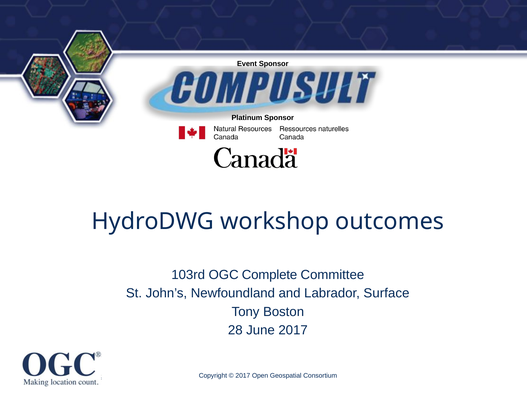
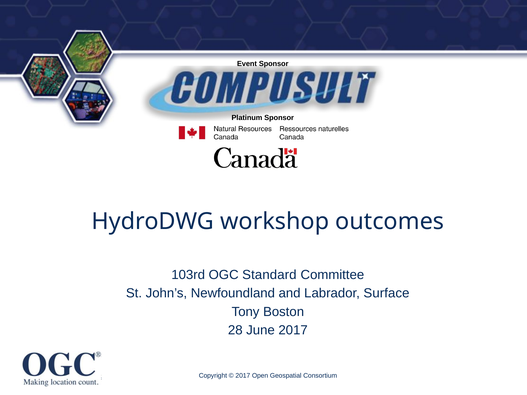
Complete: Complete -> Standard (269, 275)
